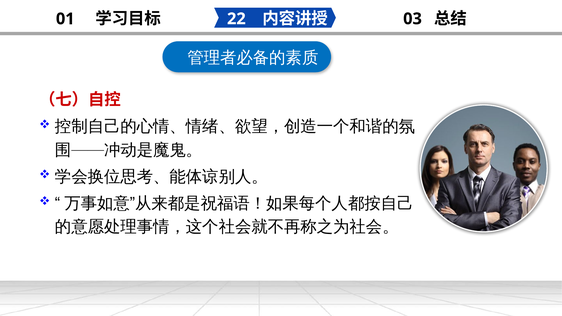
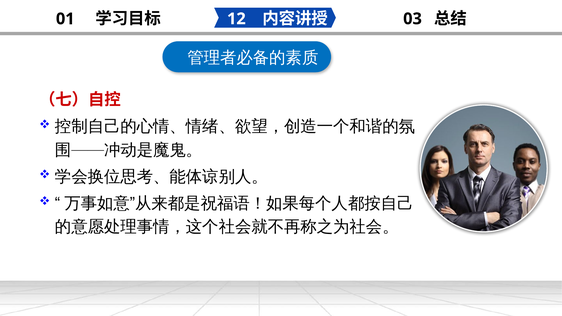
22: 22 -> 12 (236, 19)
